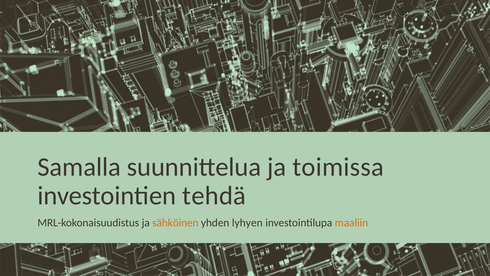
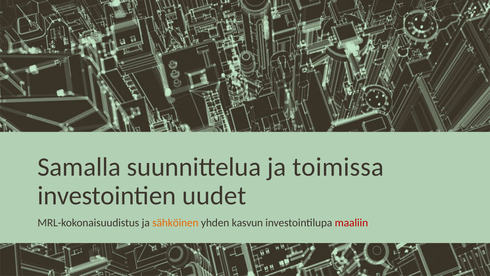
tehdä: tehdä -> uudet (214, 195)
lyhyen: lyhyen -> kasvun (247, 222)
maaliin colour: orange -> red (351, 222)
